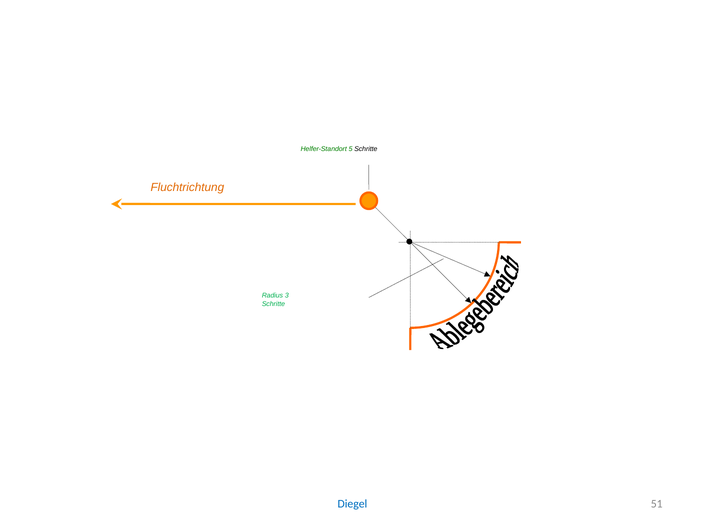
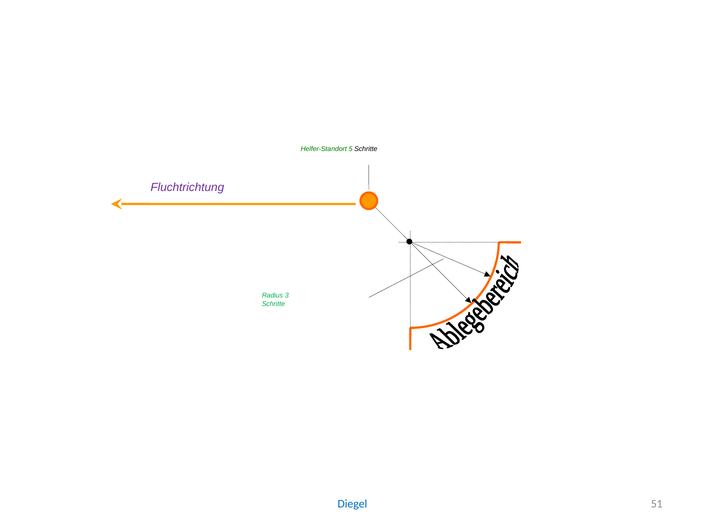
Fluchtrichtung colour: orange -> purple (187, 187)
